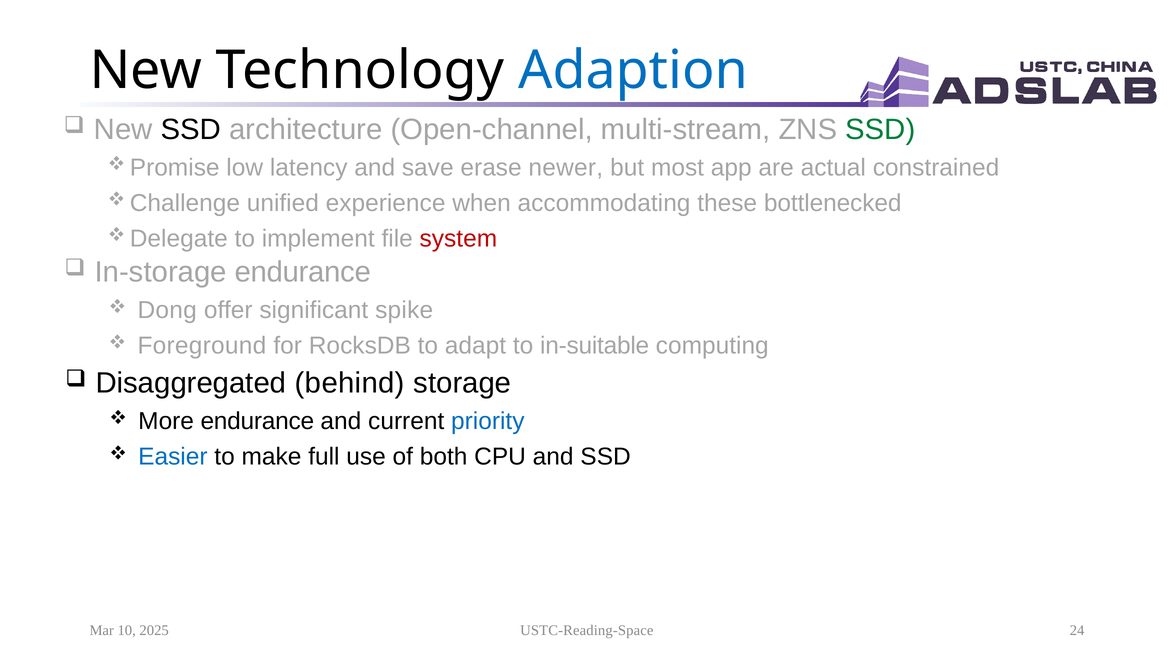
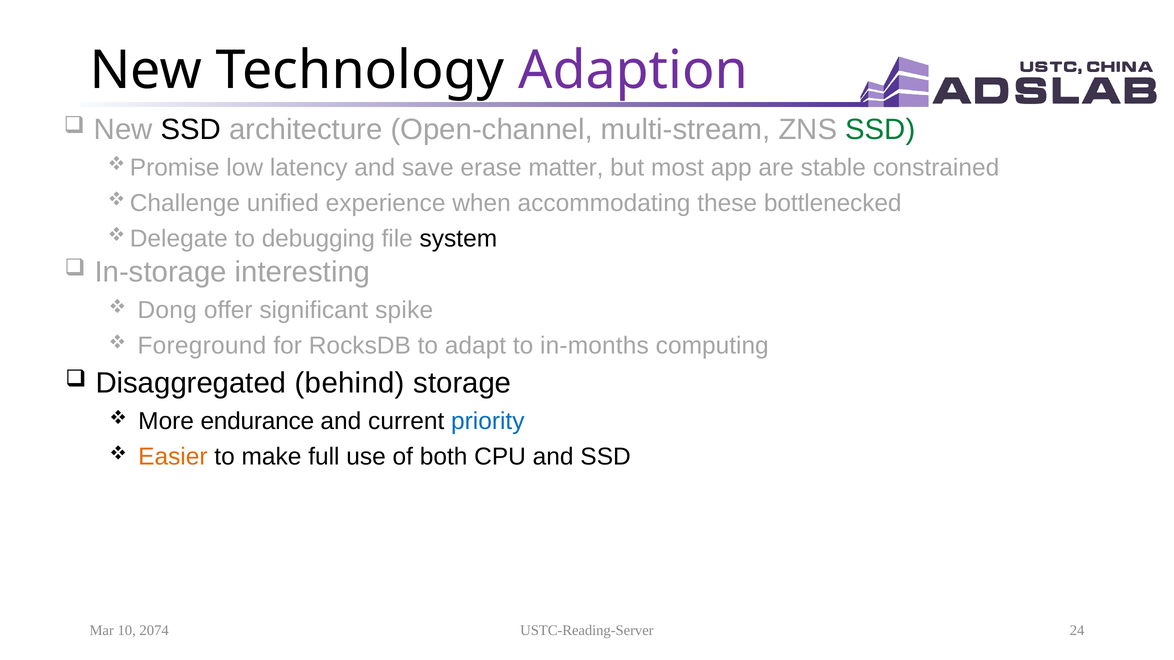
Adaption colour: blue -> purple (633, 71)
newer: newer -> matter (566, 168)
actual: actual -> stable (833, 168)
implement: implement -> debugging (318, 239)
system colour: red -> black (458, 239)
In-storage endurance: endurance -> interesting (303, 272)
in-suitable: in-suitable -> in-months (594, 346)
Easier colour: blue -> orange (173, 457)
2025: 2025 -> 2074 (154, 631)
USTC-Reading-Space: USTC-Reading-Space -> USTC-Reading-Server (587, 631)
